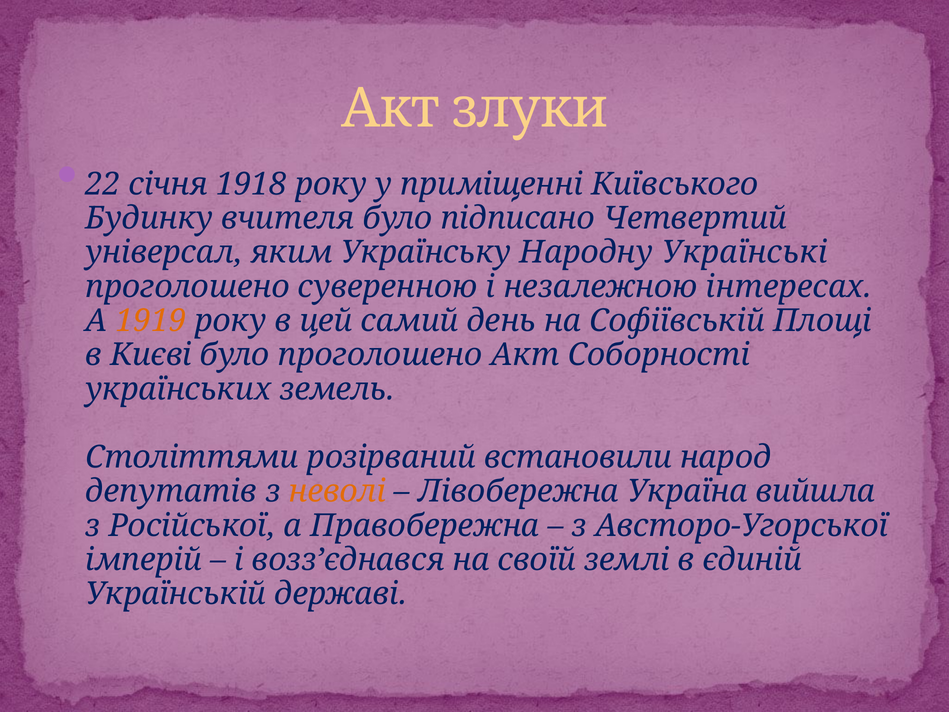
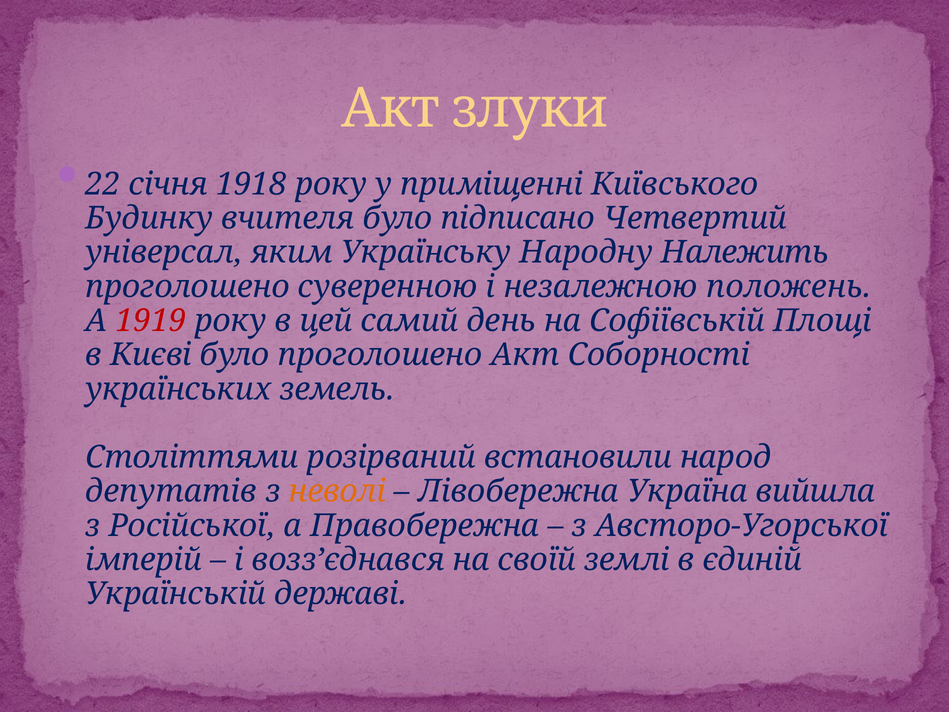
Українські: Українські -> Належить (745, 252)
інтересах: інтересах -> положень (789, 286)
1919 colour: orange -> red (151, 321)
